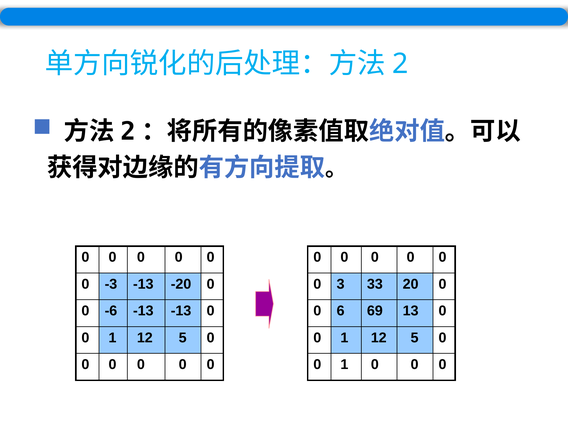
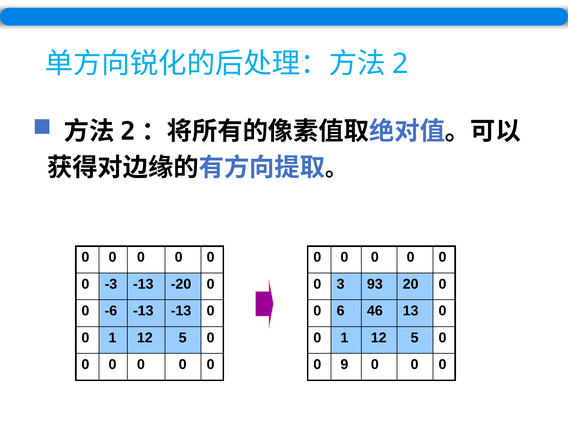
33: 33 -> 93 (375, 284)
69: 69 -> 46 (375, 311)
1: 1 -> 9 (344, 365)
